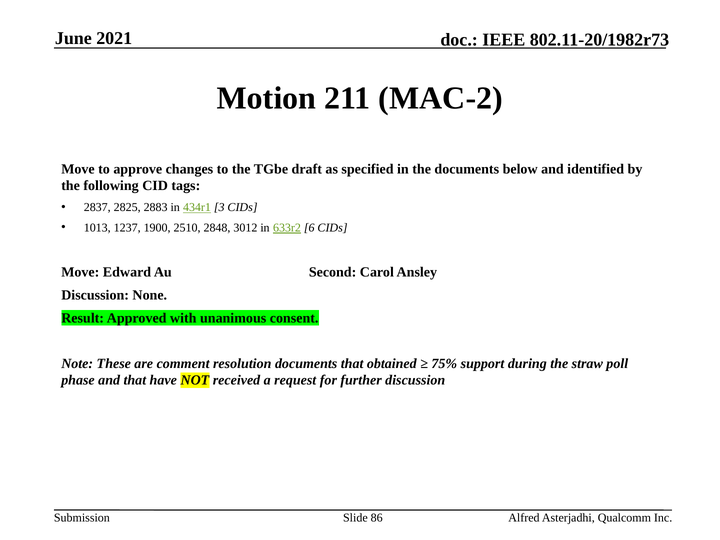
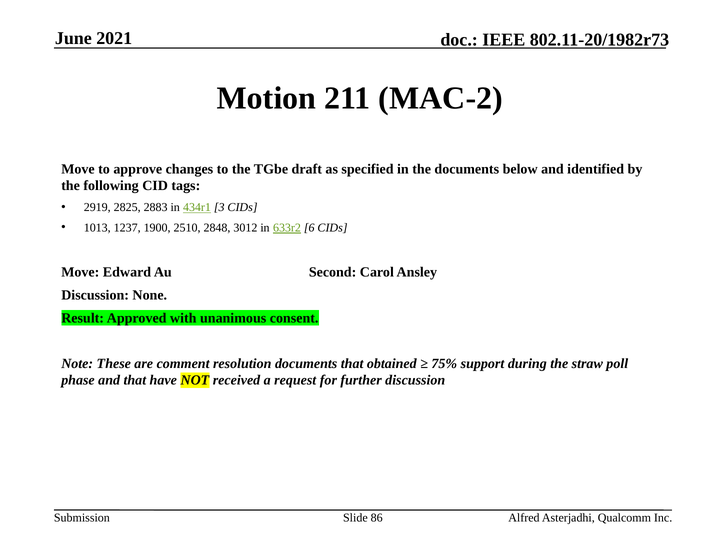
2837: 2837 -> 2919 (97, 207)
